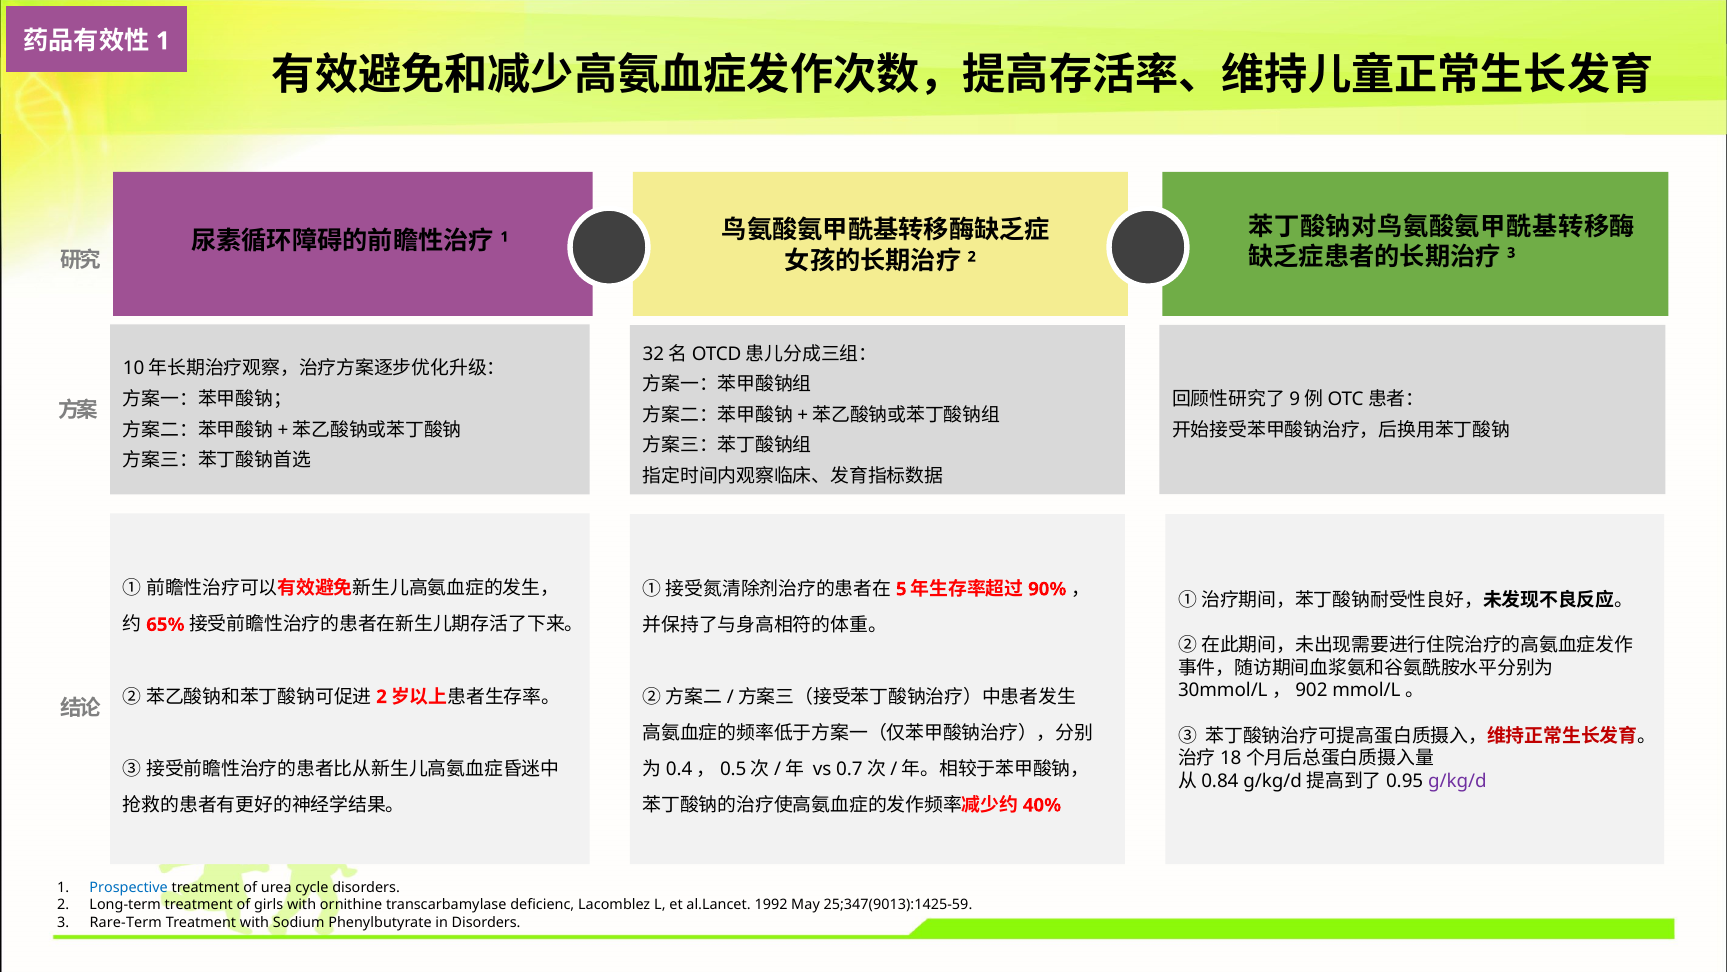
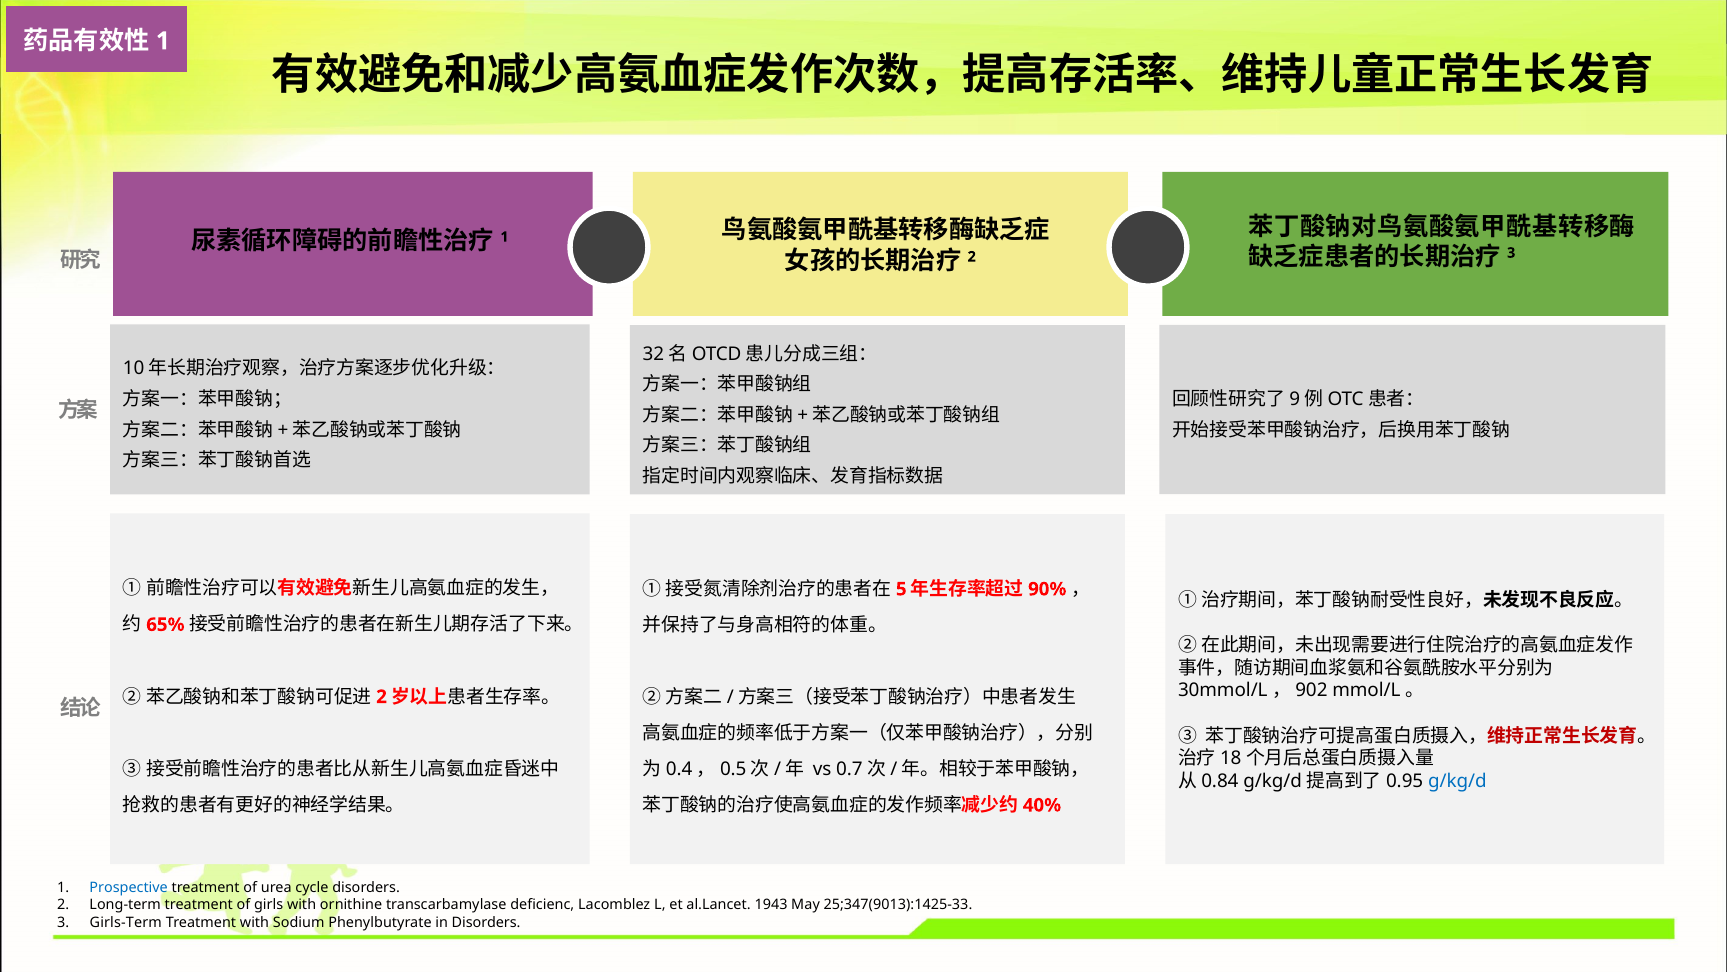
g/kg/d colour: purple -> blue (1457, 781)
1992: 1992 -> 1943 (771, 905)
25;347(9013):1425-59: 25;347(9013):1425-59 -> 25;347(9013):1425-33 (898, 905)
Rare-Term: Rare-Term -> Girls-Term (126, 922)
